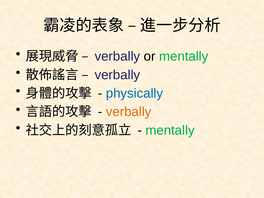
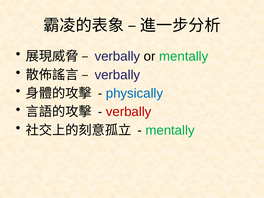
verbally colour: orange -> red (129, 112)
